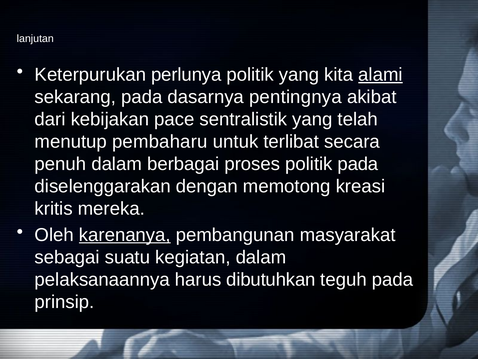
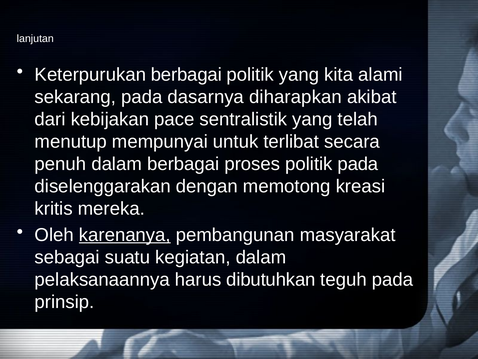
Keterpurukan perlunya: perlunya -> berbagai (186, 75)
alami underline: present -> none (380, 75)
pentingnya: pentingnya -> diharapkan (295, 97)
pembaharu: pembaharu -> mempunyai (160, 142)
